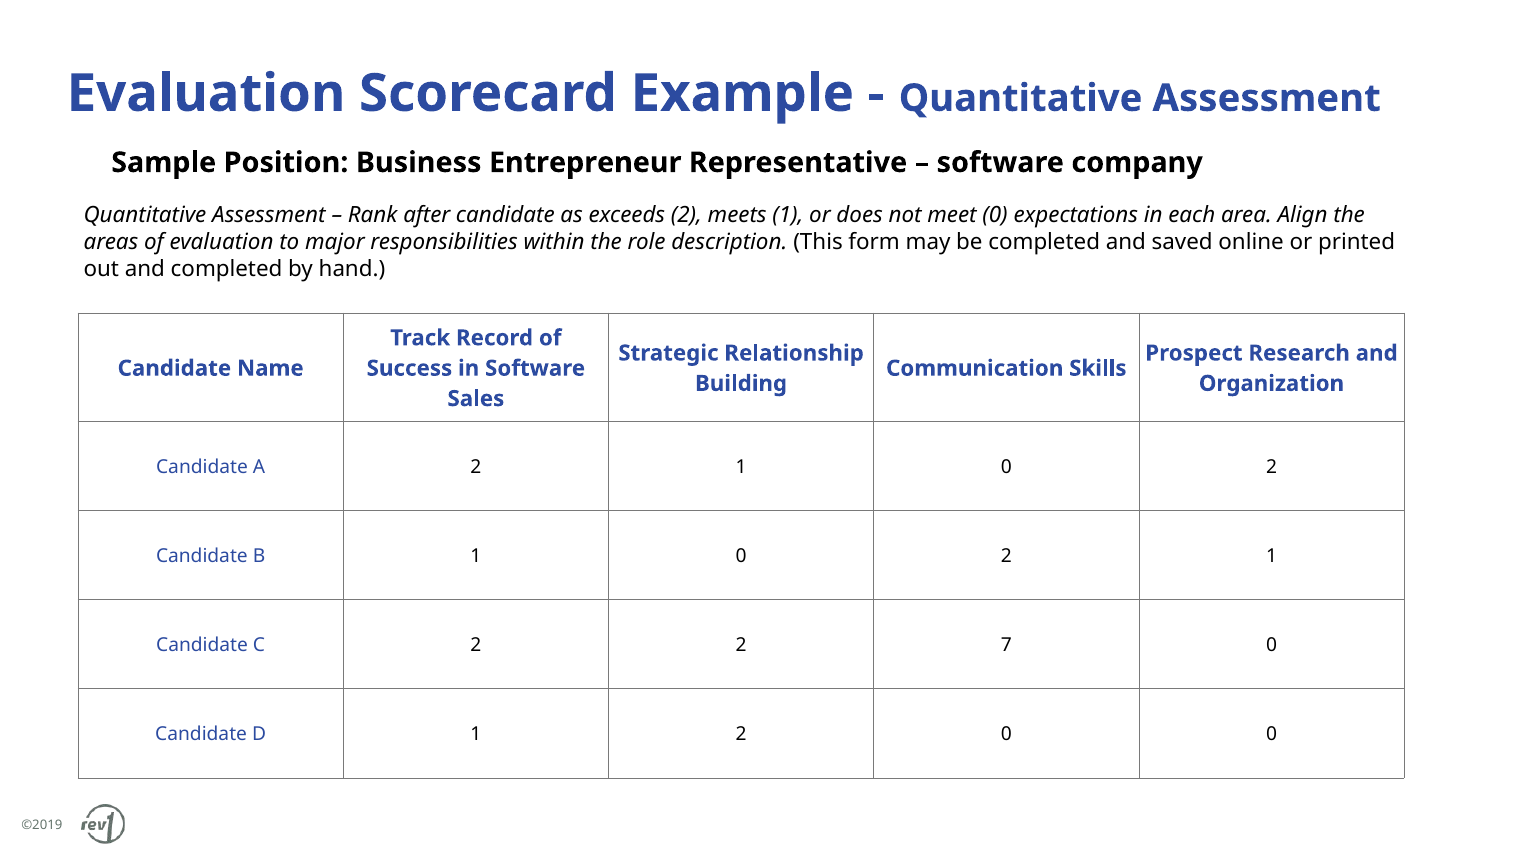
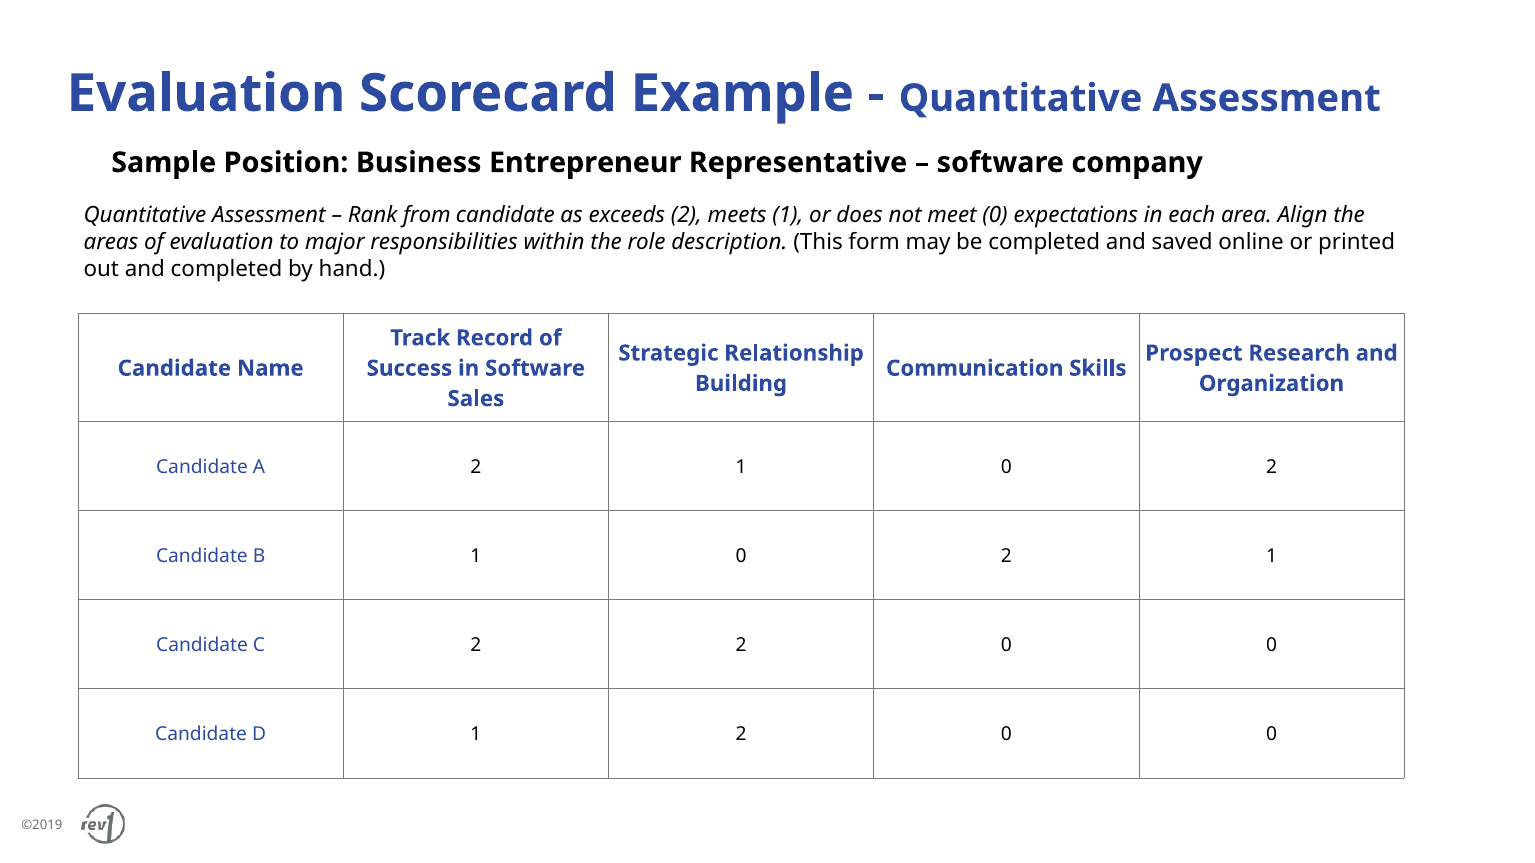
after: after -> from (427, 215)
2 2 7: 7 -> 0 (1006, 646)
